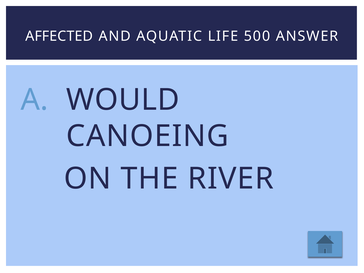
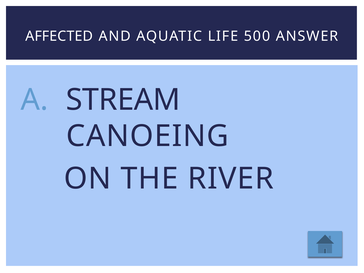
WOULD: WOULD -> STREAM (123, 100)
